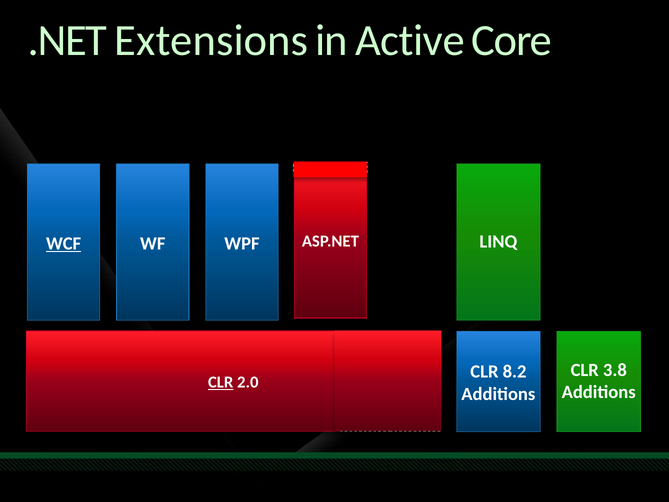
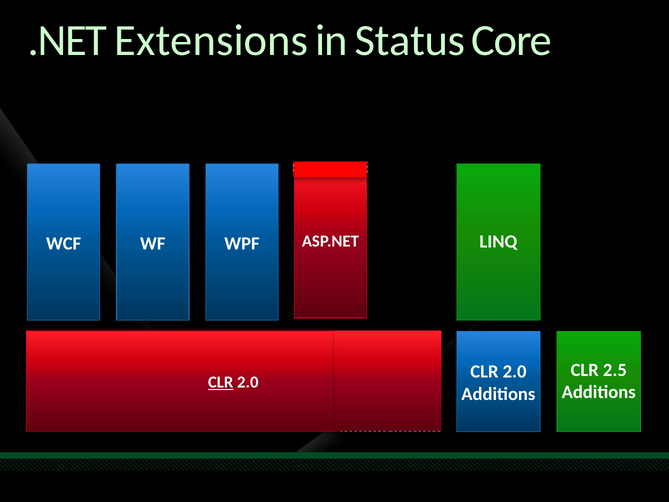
Active: Active -> Status (410, 41)
WCF underline: present -> none (64, 243)
3.8: 3.8 -> 2.5 (615, 370)
8.2: 8.2 -> 2.0 (515, 371)
